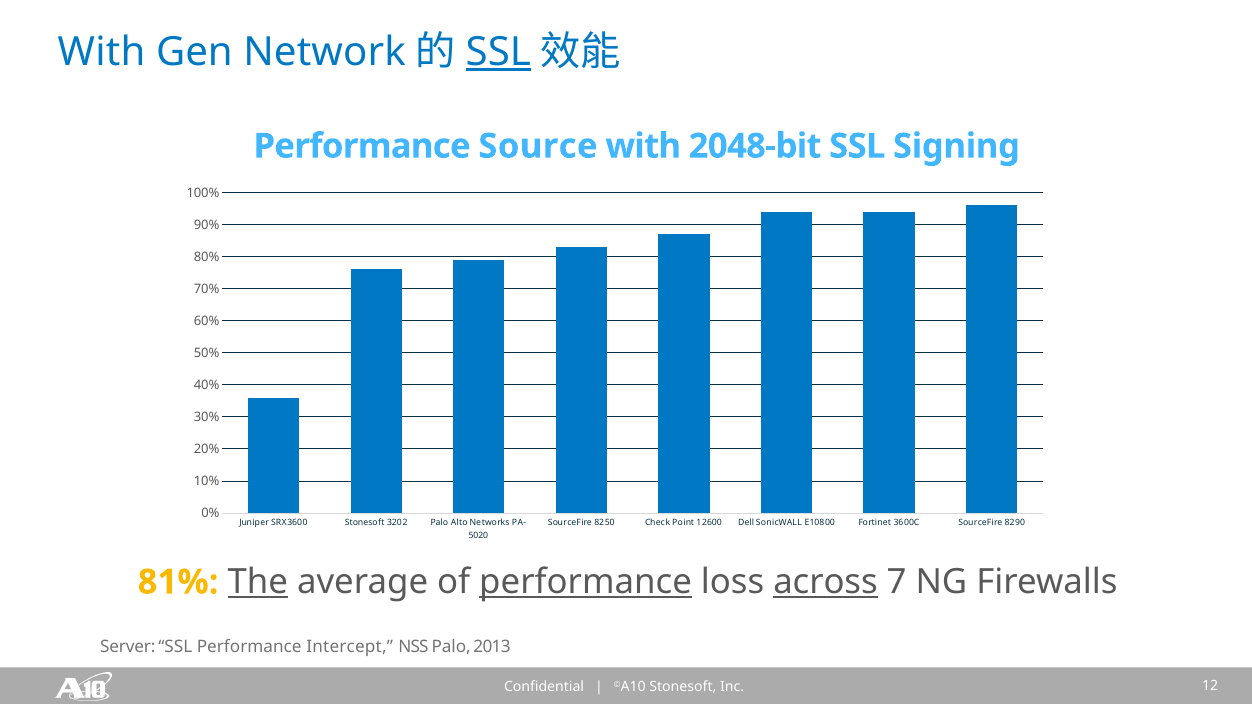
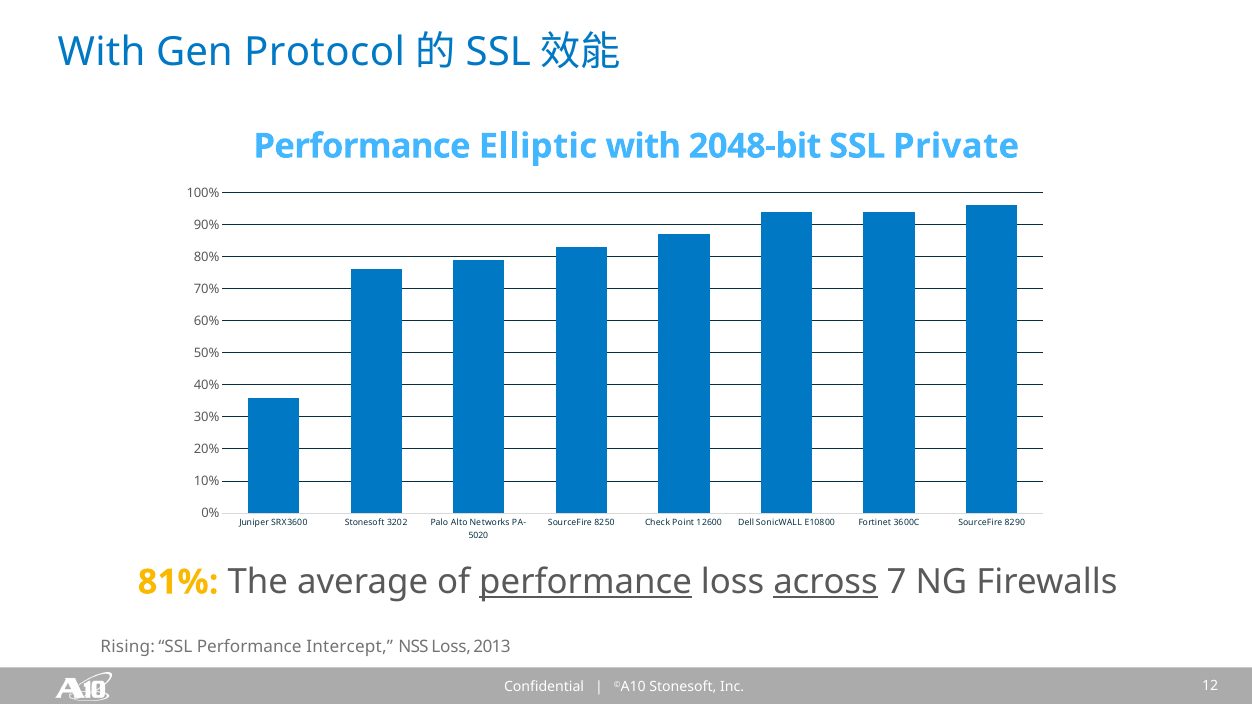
Network: Network -> Protocol (324, 52)
SSL underline: present -> none (498, 52)
Source: Source -> Elliptic (538, 146)
Signing: Signing -> Private (956, 146)
The underline: present -> none (258, 582)
Server: Server -> Rising (128, 647)
NSS Palo: Palo -> Loss (451, 647)
